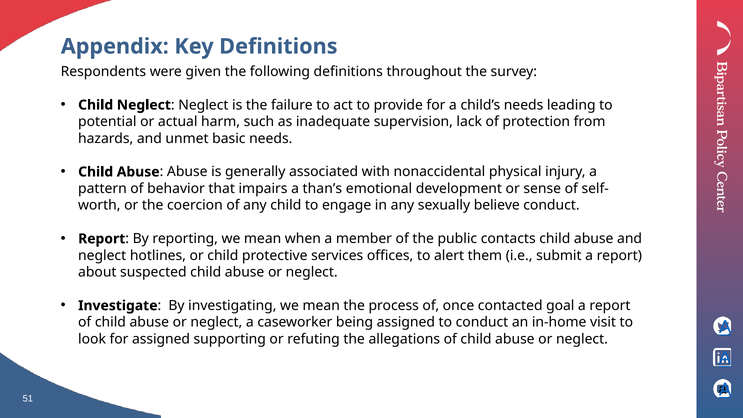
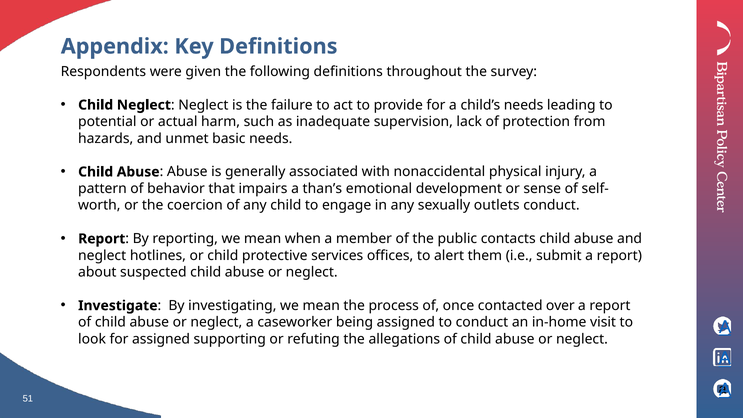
believe: believe -> outlets (497, 205)
goal: goal -> over (560, 306)
